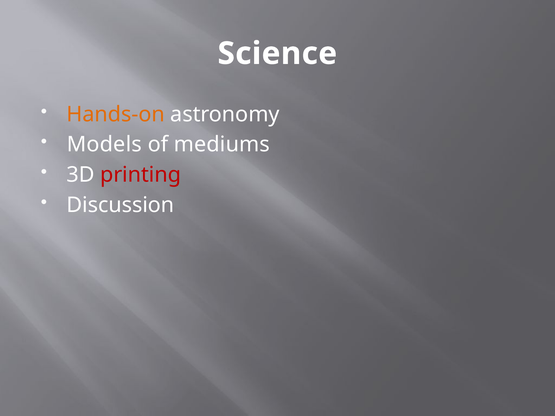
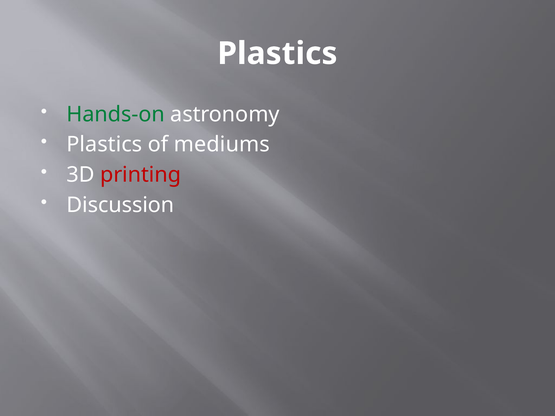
Science: Science -> Plastics (277, 54)
Hands-on colour: orange -> green (116, 114)
Models: Models -> Plastics (104, 145)
